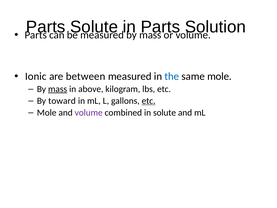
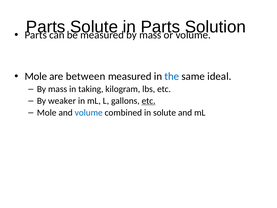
Ionic: Ionic -> Mole (36, 76)
same mole: mole -> ideal (219, 76)
mass underline: present -> none (58, 89)
above: above -> taking (91, 89)
toward: toward -> weaker (62, 101)
volume colour: purple -> blue (89, 113)
